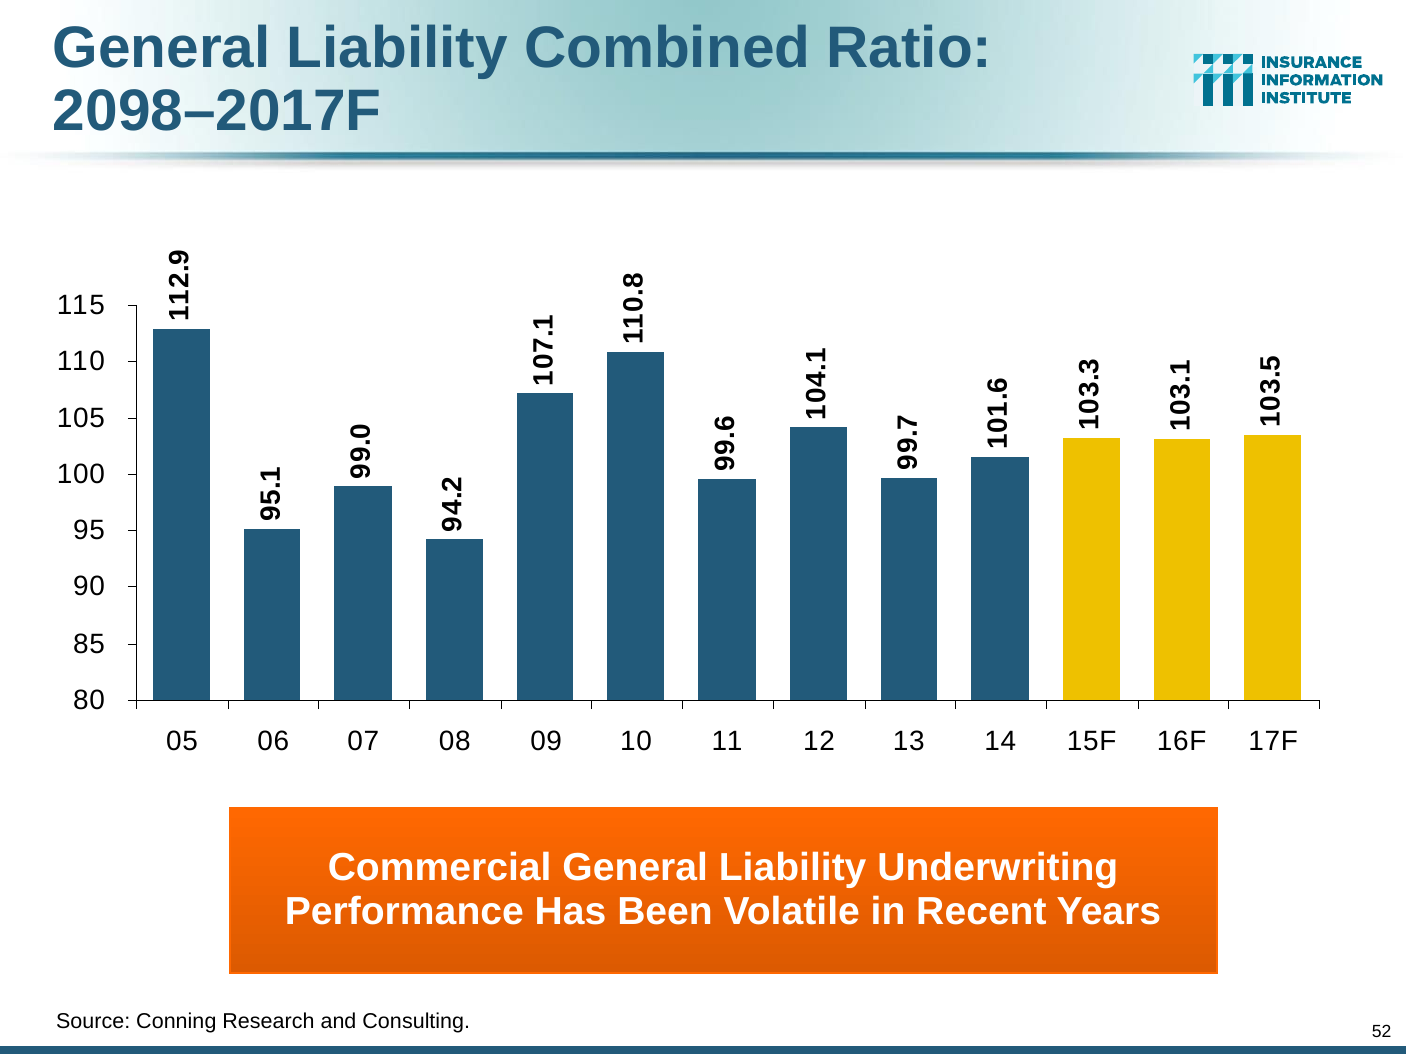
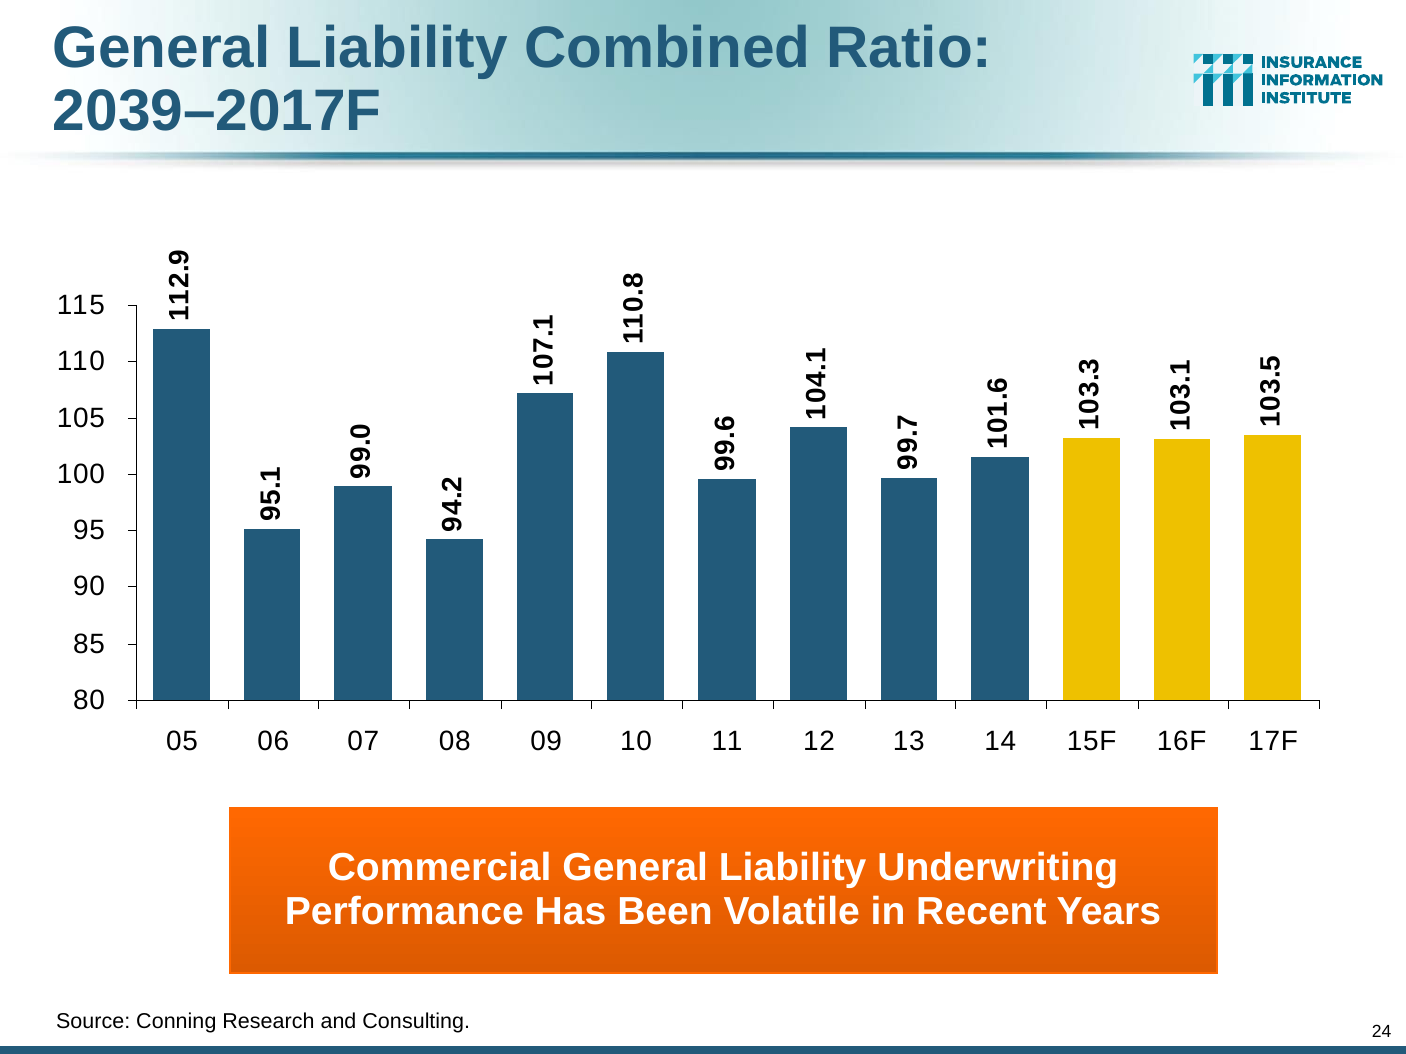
2098–2017F: 2098–2017F -> 2039–2017F (217, 111)
52: 52 -> 24 (1382, 1032)
